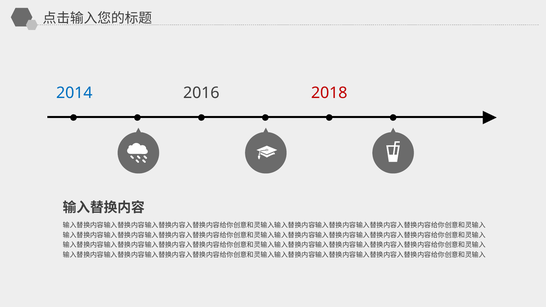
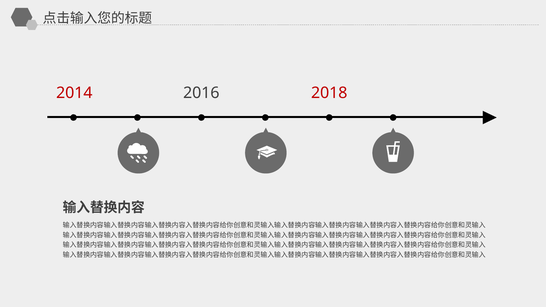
2014 colour: blue -> red (74, 93)
